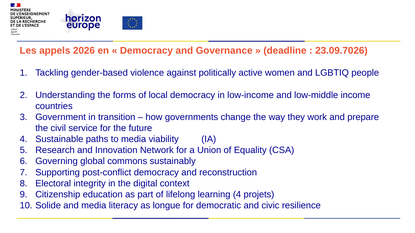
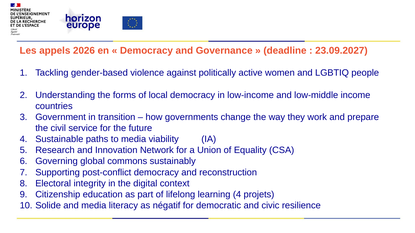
23.09.7026: 23.09.7026 -> 23.09.2027 (341, 51)
longue: longue -> négatif (167, 206)
